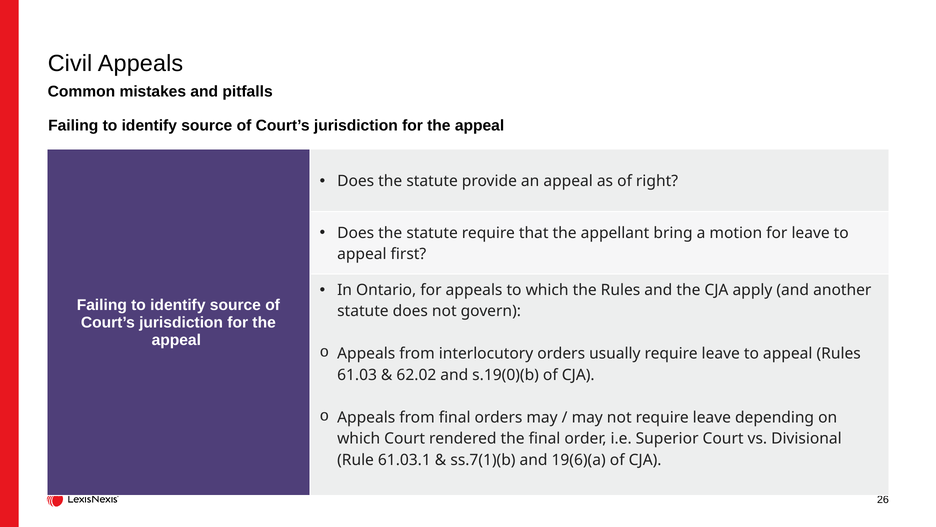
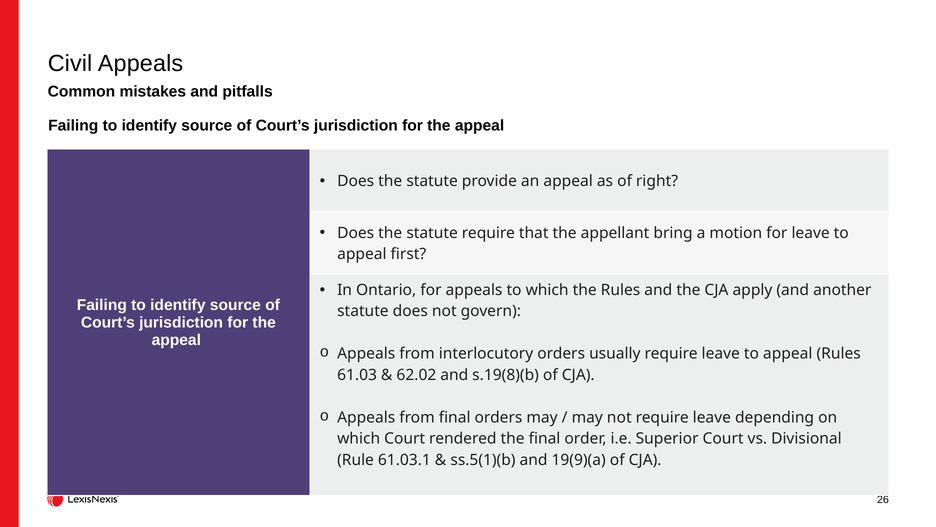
s.19(0)(b: s.19(0)(b -> s.19(8)(b (506, 375)
ss.7(1)(b: ss.7(1)(b -> ss.5(1)(b (483, 460)
19(6)(a: 19(6)(a -> 19(9)(a (579, 460)
